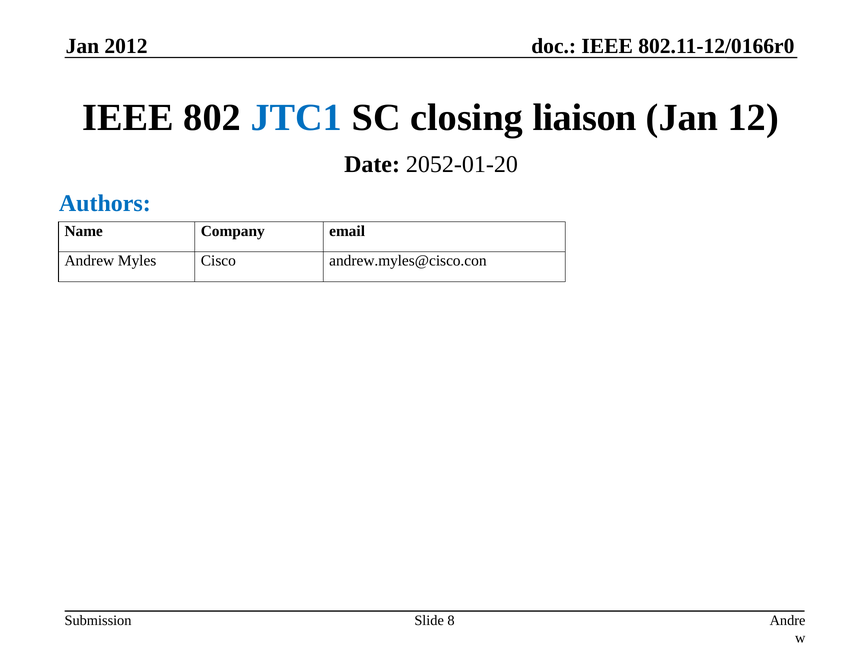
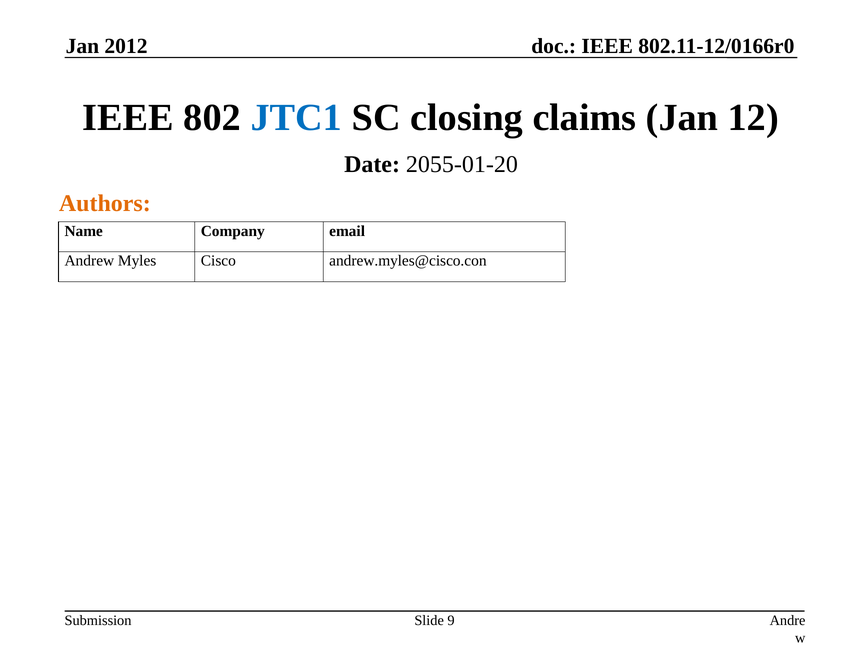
liaison: liaison -> claims (584, 118)
2052-01-20: 2052-01-20 -> 2055-01-20 (462, 164)
Authors colour: blue -> orange (105, 203)
8: 8 -> 9 (451, 620)
